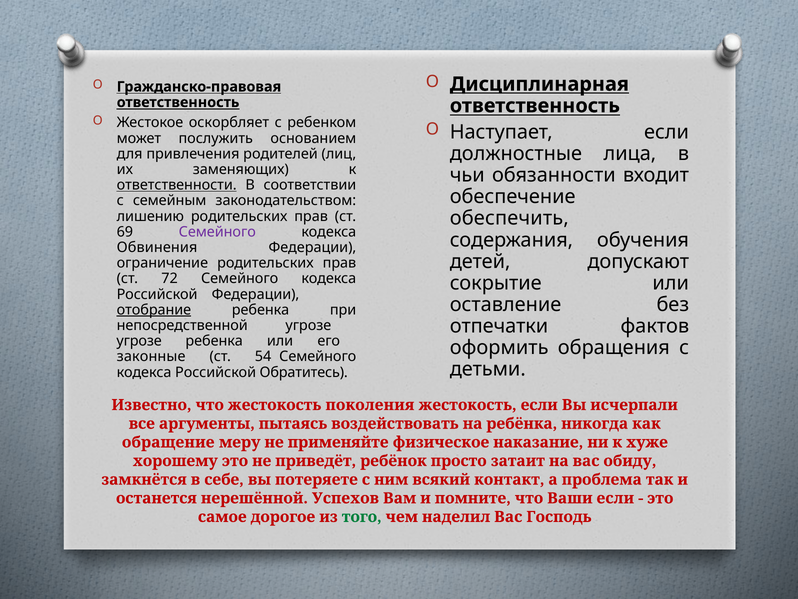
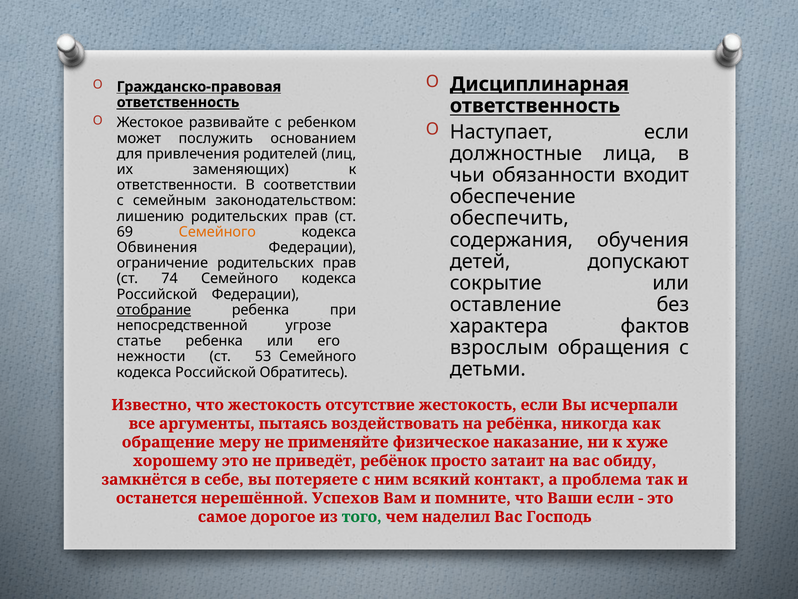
оскорбляет: оскорбляет -> развивайте (229, 123)
ответственности underline: present -> none (177, 185)
Семейного colour: purple -> orange (217, 232)
72: 72 -> 74 (170, 278)
отпечатки: отпечатки -> характера (499, 326)
угрозе: угрозе -> статье (139, 341)
оформить: оформить -> взрослым (499, 347)
законные: законные -> нежности (151, 356)
54: 54 -> 53 (263, 356)
поколения: поколения -> отсутствие (370, 405)
